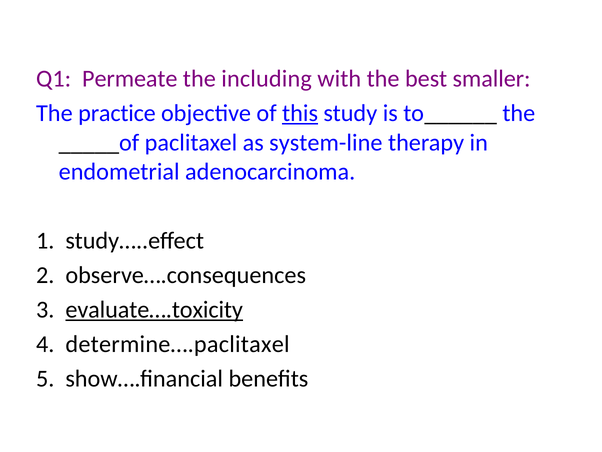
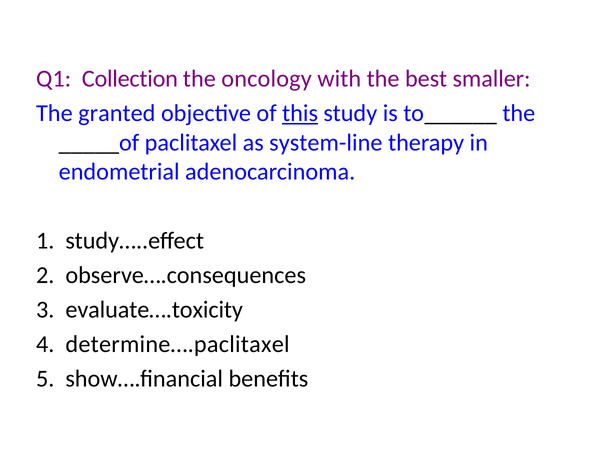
Permeate: Permeate -> Collection (130, 79)
including: including -> oncology (267, 79)
practice: practice -> granted (117, 113)
evaluate….toxicity underline: present -> none (154, 309)
